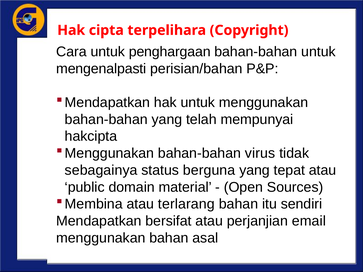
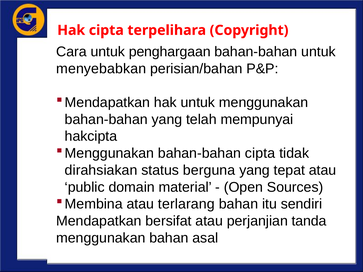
mengenalpasti: mengenalpasti -> menyebabkan (101, 69)
bahan-bahan virus: virus -> cipta (260, 153)
sebagainya: sebagainya -> dirahsiakan (101, 170)
email: email -> tanda (309, 221)
